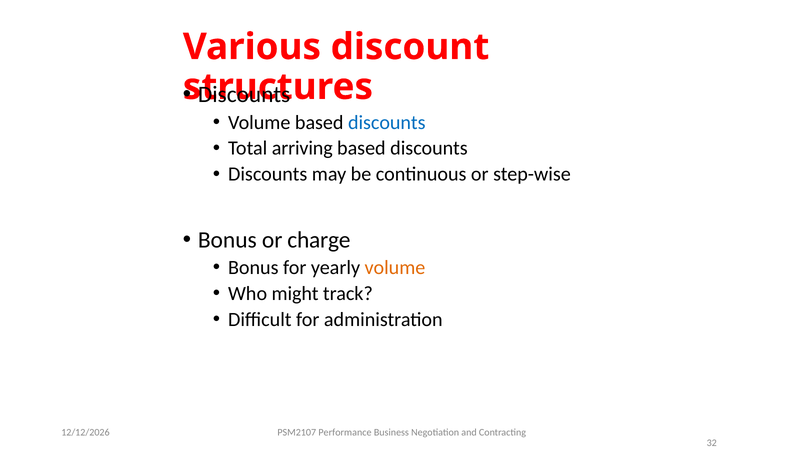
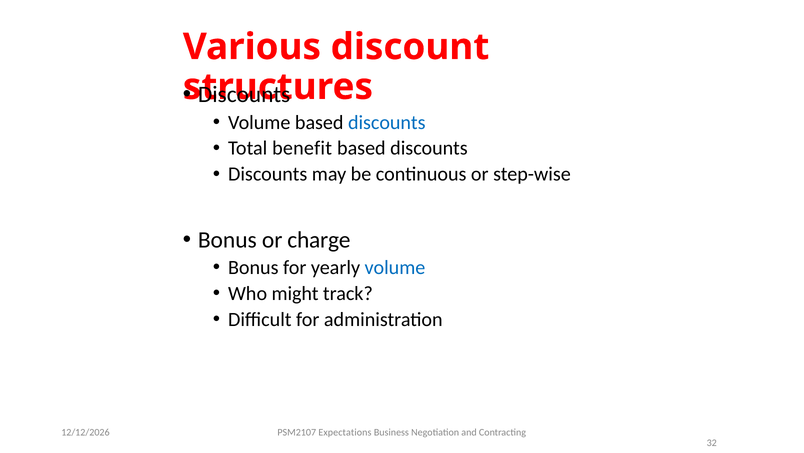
arriving: arriving -> benefit (302, 148)
volume colour: orange -> blue (395, 267)
Performance: Performance -> Expectations (345, 432)
